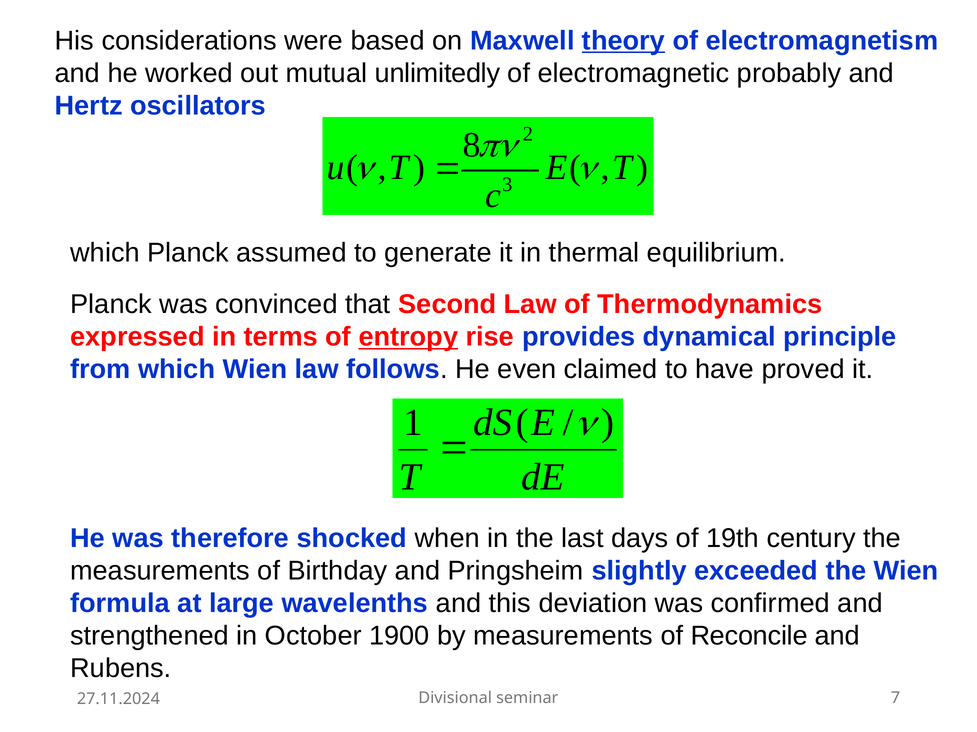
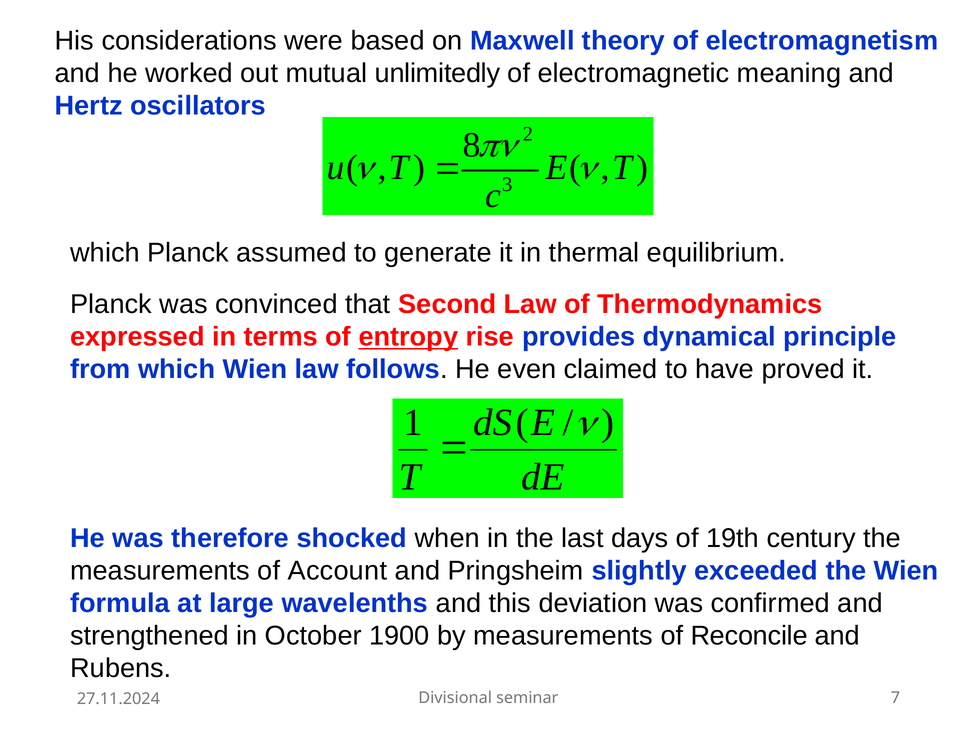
theory underline: present -> none (624, 41)
probably: probably -> meaning (789, 73)
Birthday: Birthday -> Account (337, 571)
